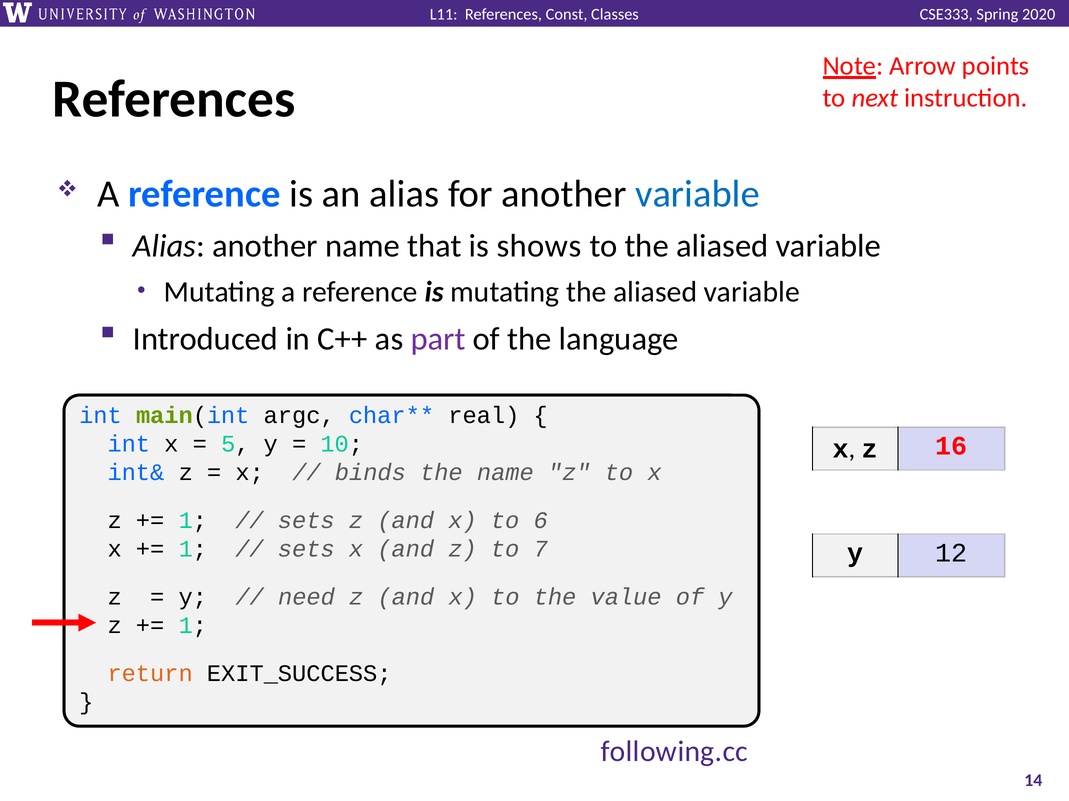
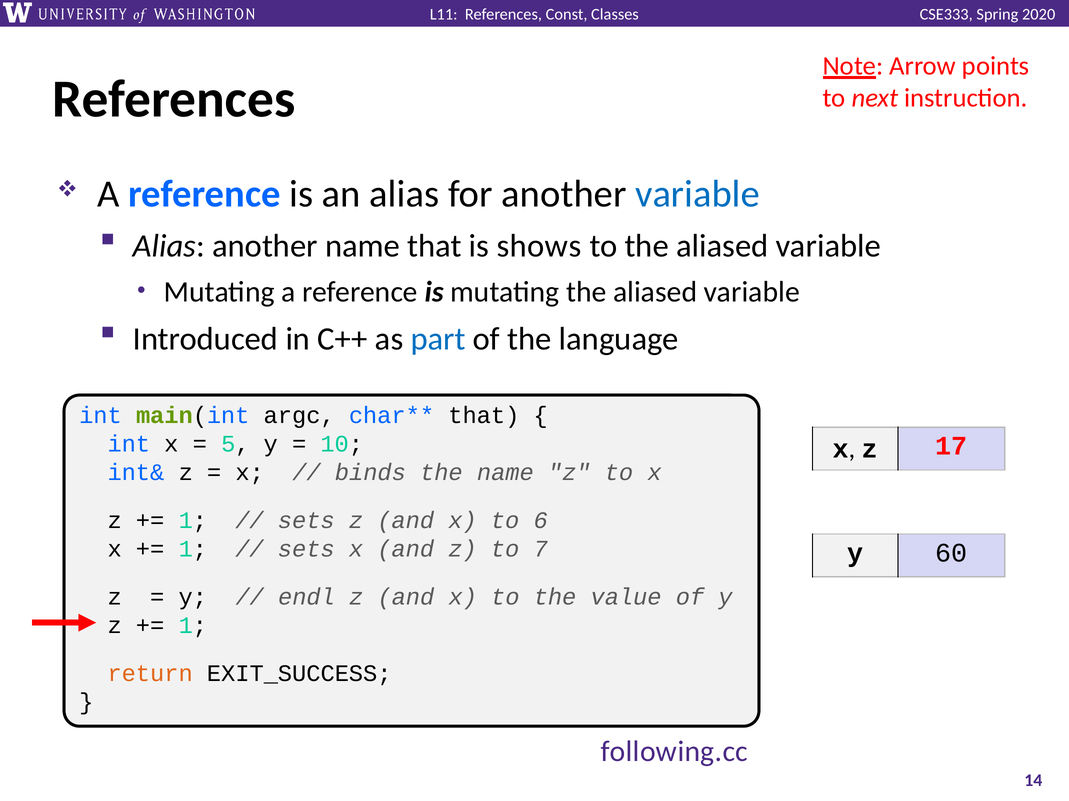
part colour: purple -> blue (438, 339)
real: real -> that (484, 416)
16: 16 -> 17 (951, 446)
12: 12 -> 60 (951, 553)
need: need -> endl (306, 598)
